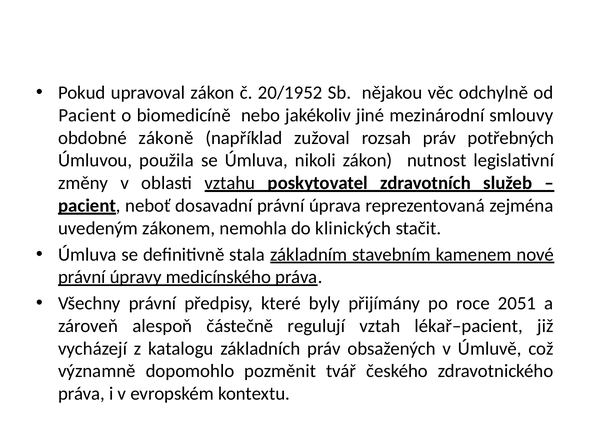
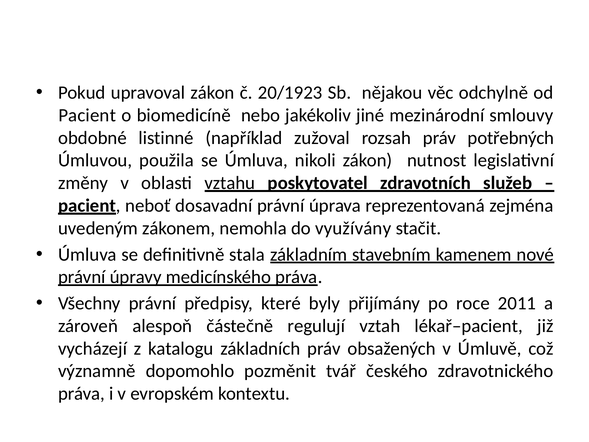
20/1952: 20/1952 -> 20/1923 (290, 93)
zákoně: zákoně -> listinné (166, 138)
klinických: klinických -> využívány (353, 228)
2051: 2051 -> 2011 (517, 303)
